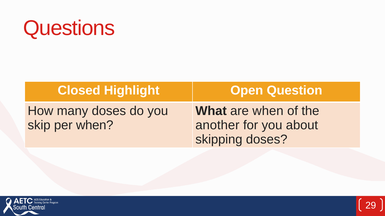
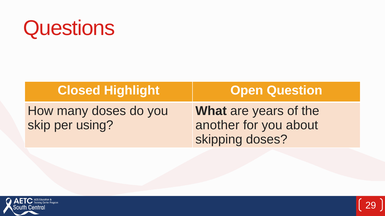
are when: when -> years (268, 111)
per when: when -> using (95, 126)
